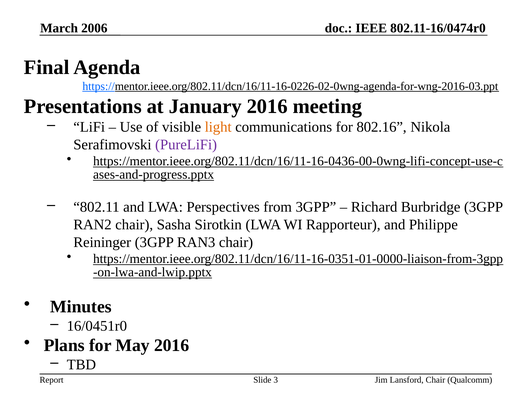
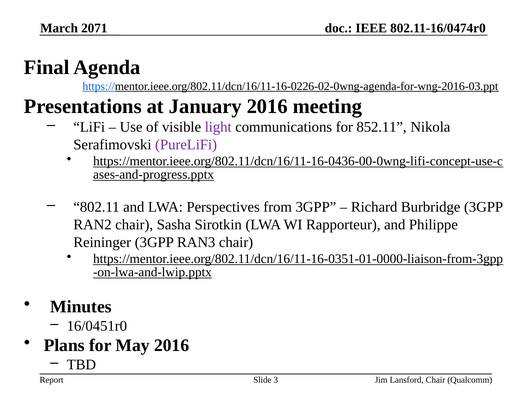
2006: 2006 -> 2071 (94, 28)
light colour: orange -> purple (218, 127)
802.16: 802.16 -> 852.11 (382, 127)
